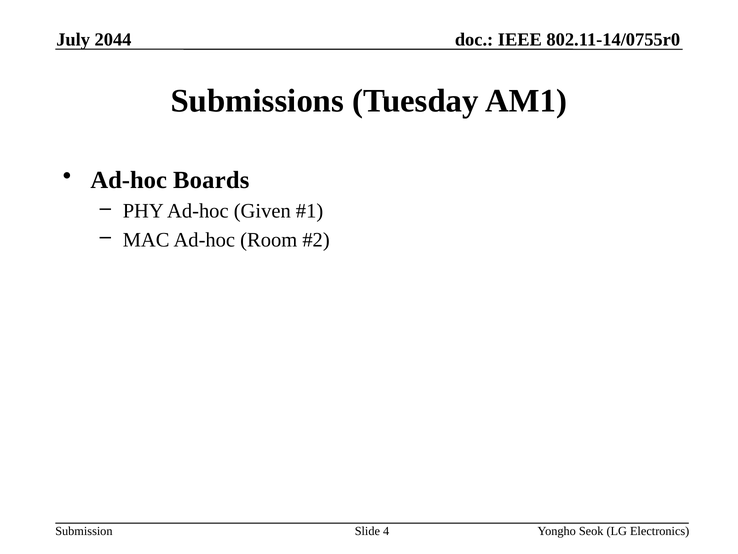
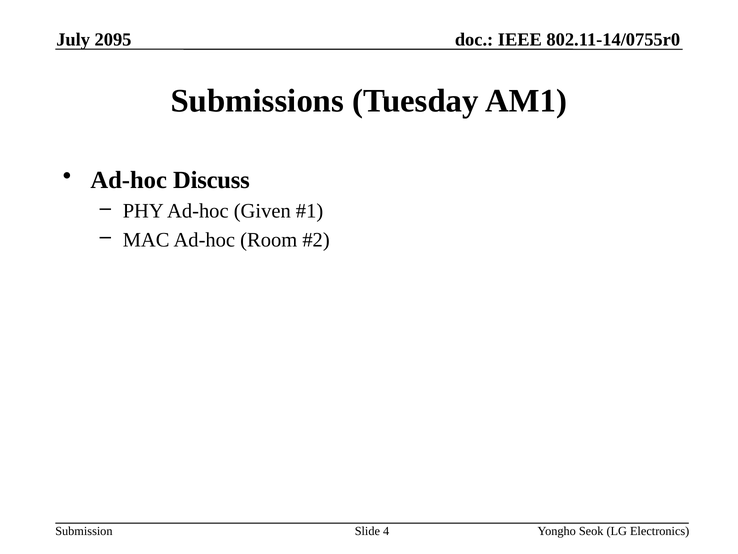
2044: 2044 -> 2095 (113, 39)
Boards: Boards -> Discuss (211, 180)
